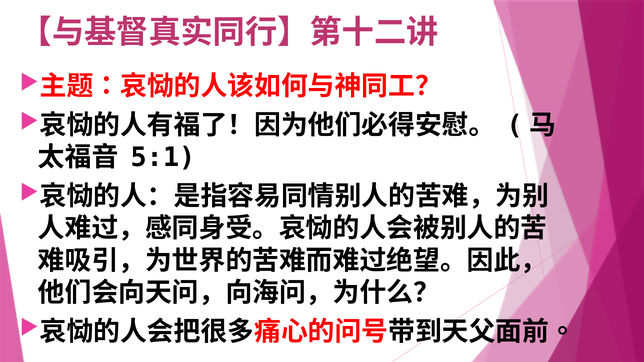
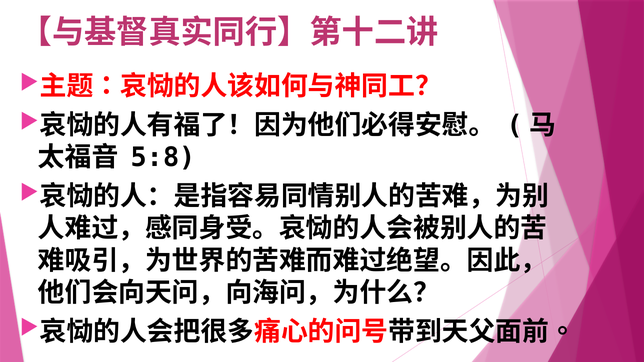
5:1: 5:1 -> 5:8 (163, 158)
